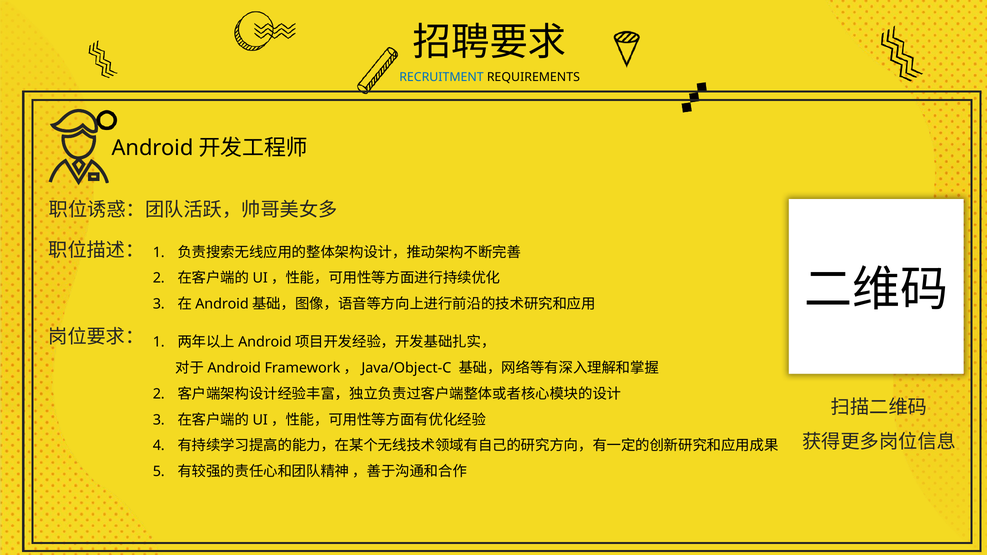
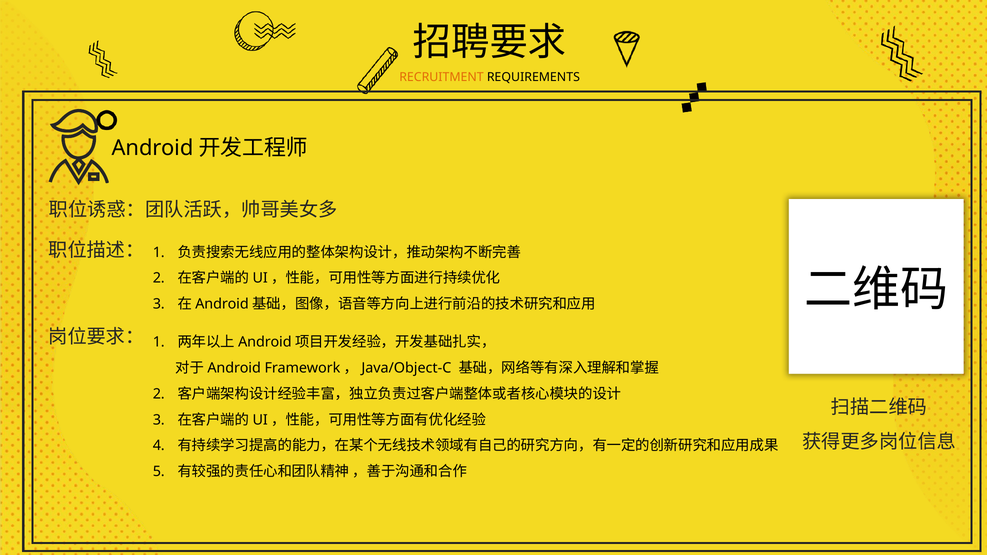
RECRUITMENT colour: blue -> orange (442, 77)
